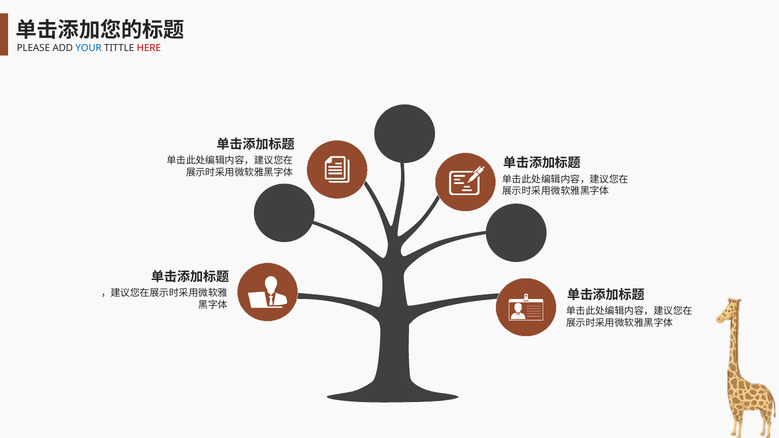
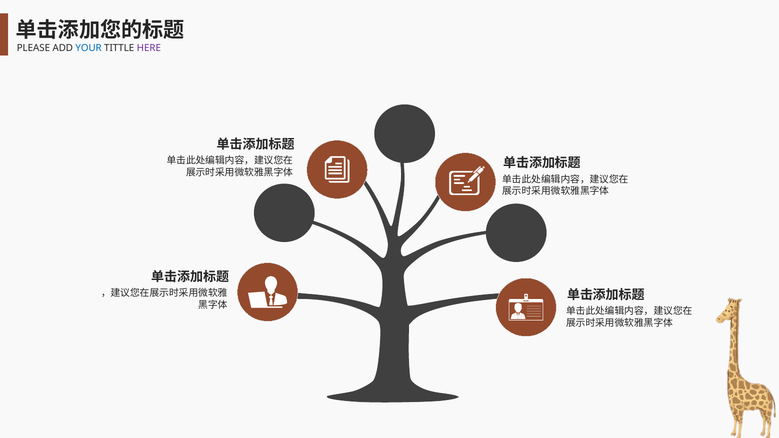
HERE colour: red -> purple (149, 48)
